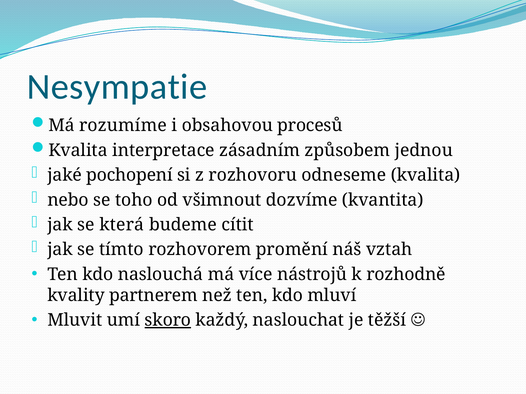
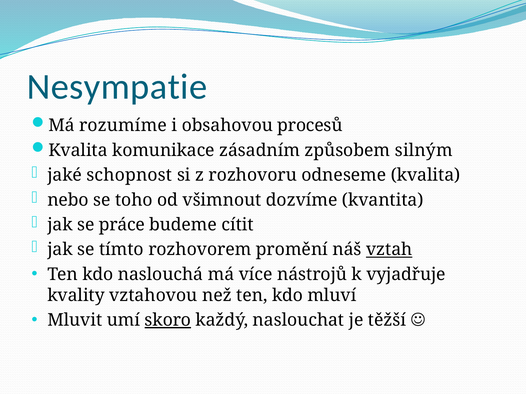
interpretace: interpretace -> komunikace (163, 151)
jednou: jednou -> silným (424, 151)
pochopení: pochopení -> schopnost (129, 175)
která: která -> práce (122, 225)
vztah underline: none -> present (389, 250)
rozhodně: rozhodně -> vyjadřuje (406, 275)
partnerem: partnerem -> vztahovou (153, 296)
